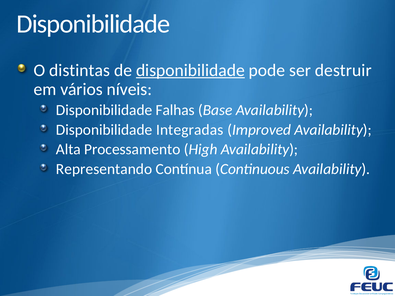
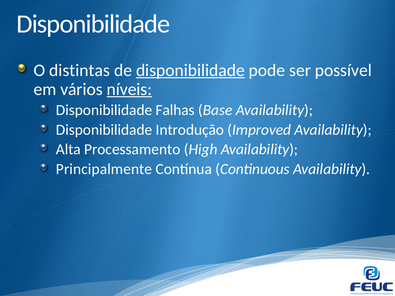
destruir: destruir -> possível (343, 70)
níveis underline: none -> present (129, 89)
Integradas: Integradas -> Introdução (190, 130)
Representando: Representando -> Principalmente (104, 169)
